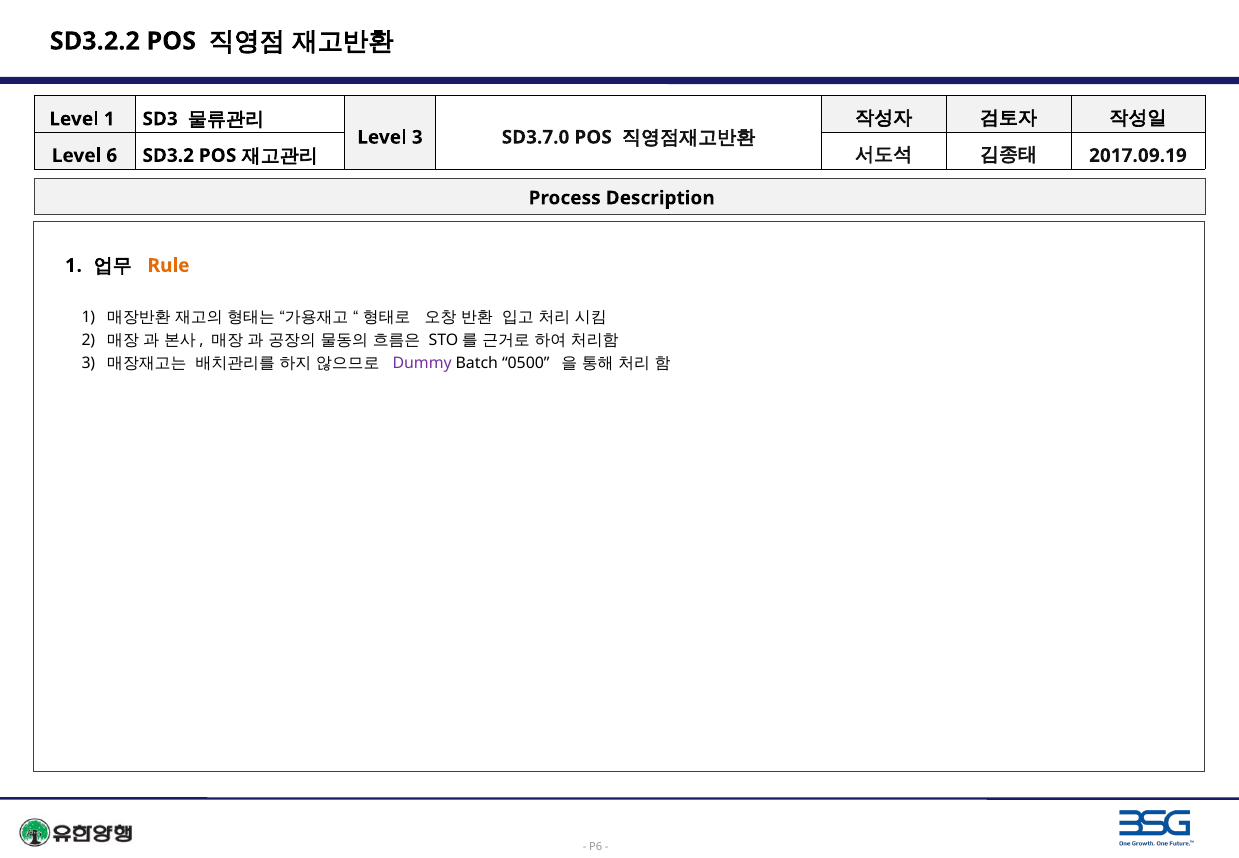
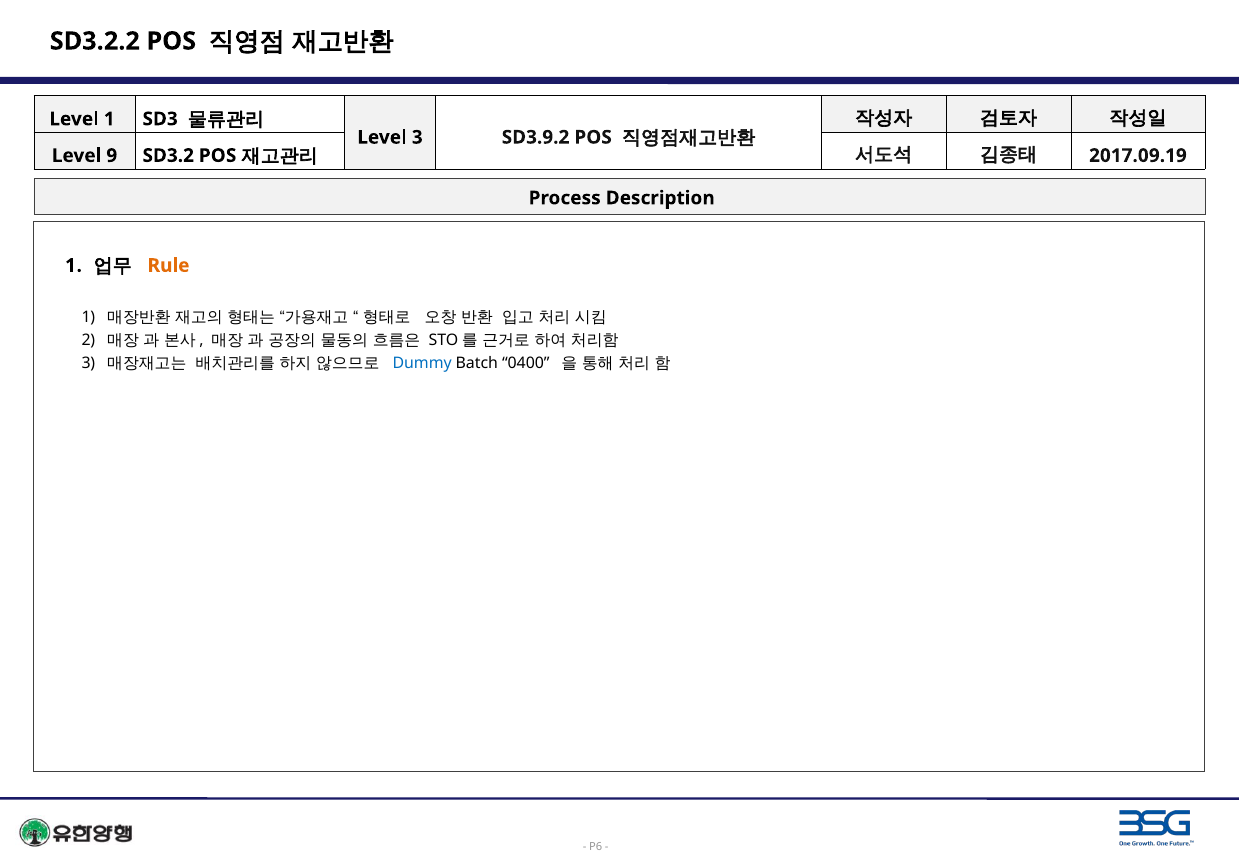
SD3.7.0: SD3.7.0 -> SD3.9.2 (536, 137)
6: 6 -> 9 (112, 156)
Dummy colour: purple -> blue (422, 363)
0500: 0500 -> 0400 (526, 363)
